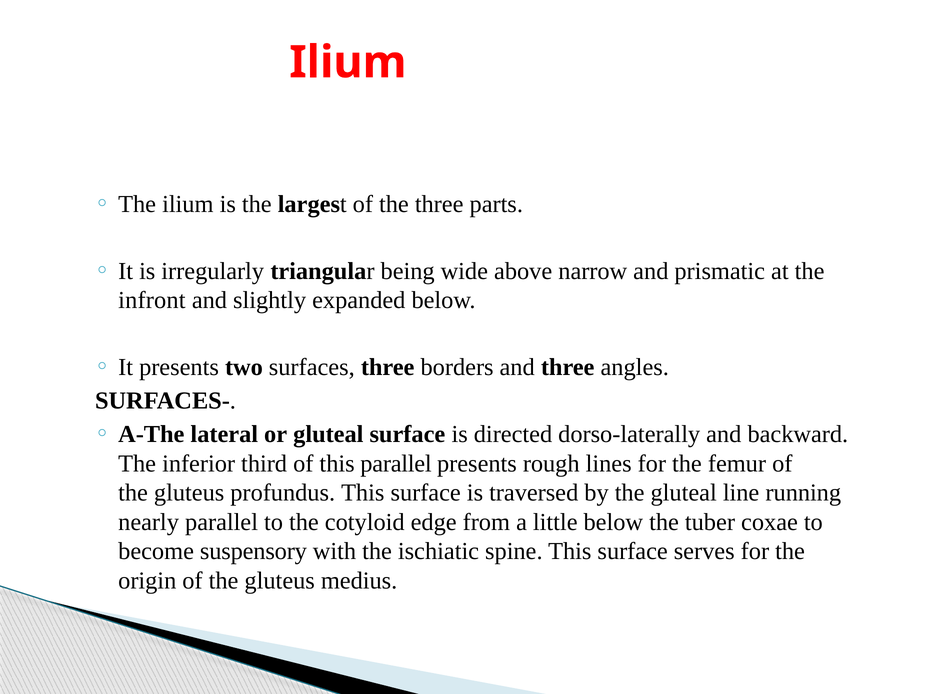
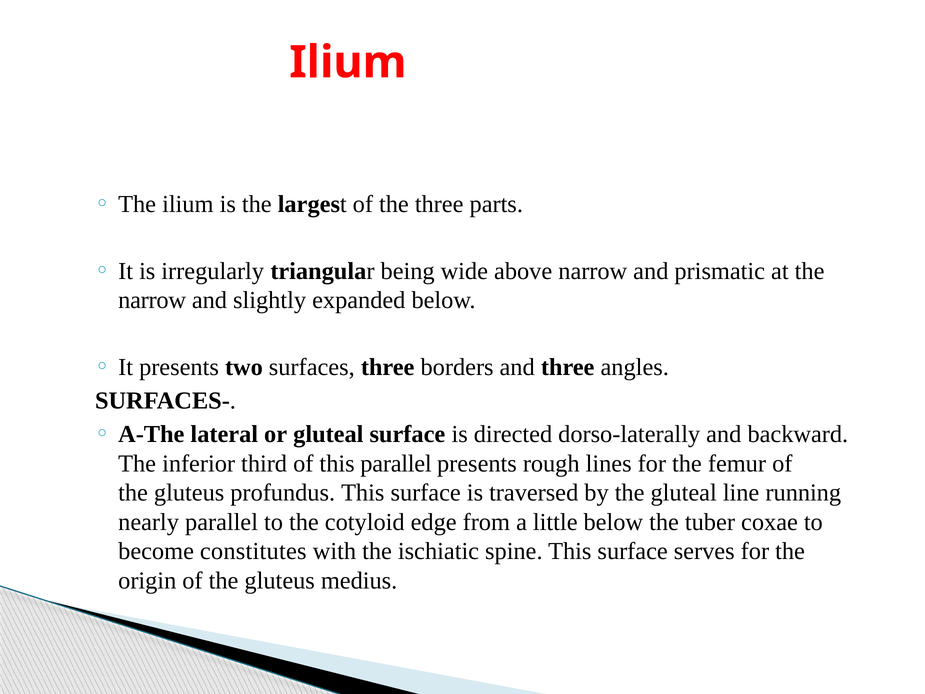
infront: infront -> narrow (152, 300)
suspensory: suspensory -> constitutes (253, 551)
